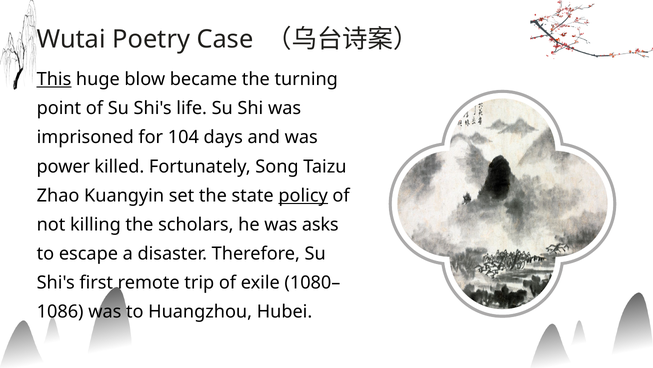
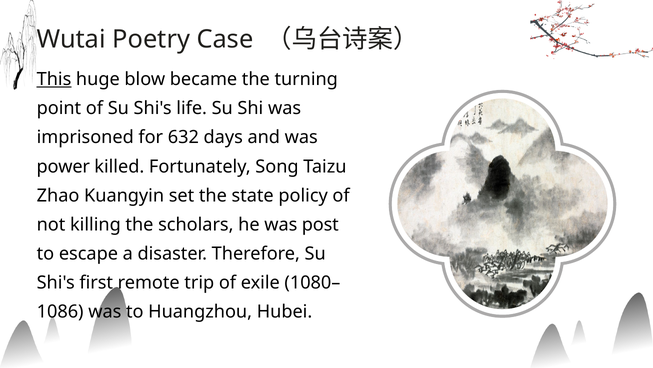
104: 104 -> 632 (183, 137)
policy underline: present -> none (303, 195)
asks: asks -> post (320, 224)
